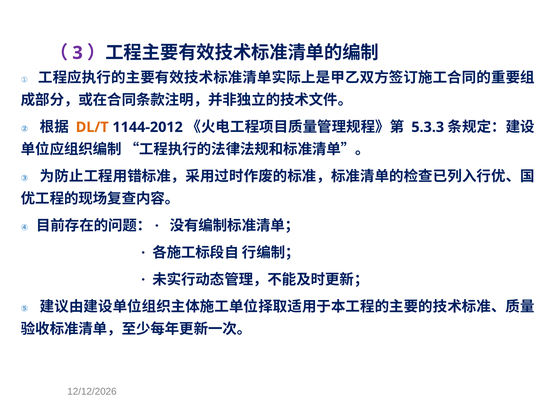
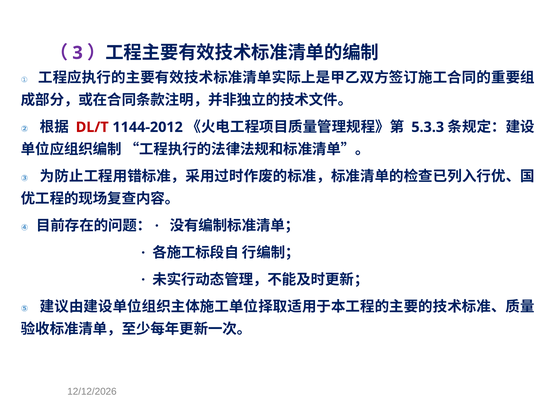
DL/T colour: orange -> red (92, 127)
